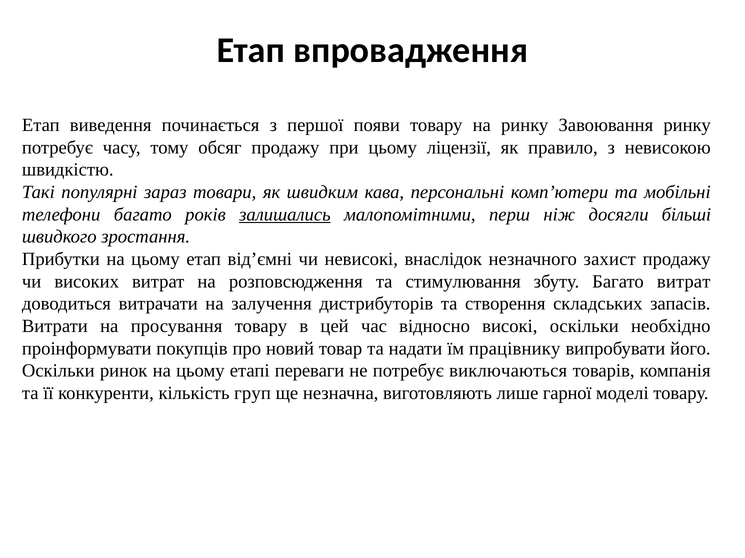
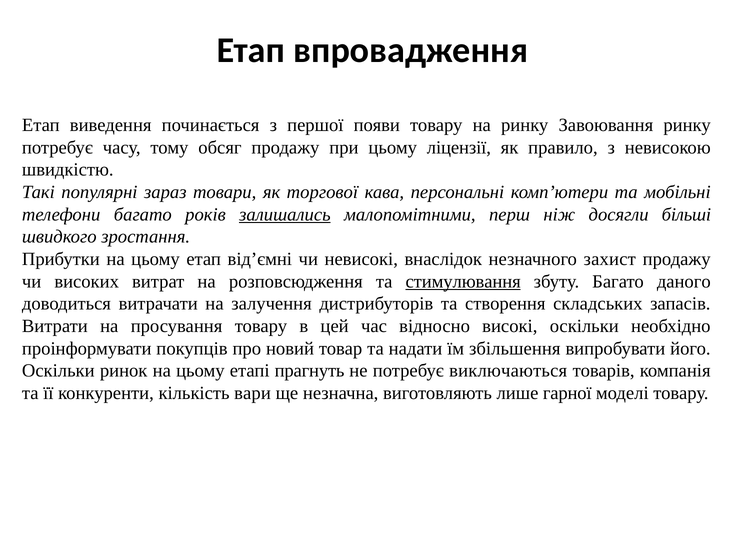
швидким: швидким -> торгової (322, 192)
стимулювання underline: none -> present (463, 282)
Багато витрат: витрат -> даного (684, 282)
працівнику: працівнику -> збільшення (515, 349)
переваги: переваги -> прагнуть (310, 371)
груп: груп -> вари (253, 394)
